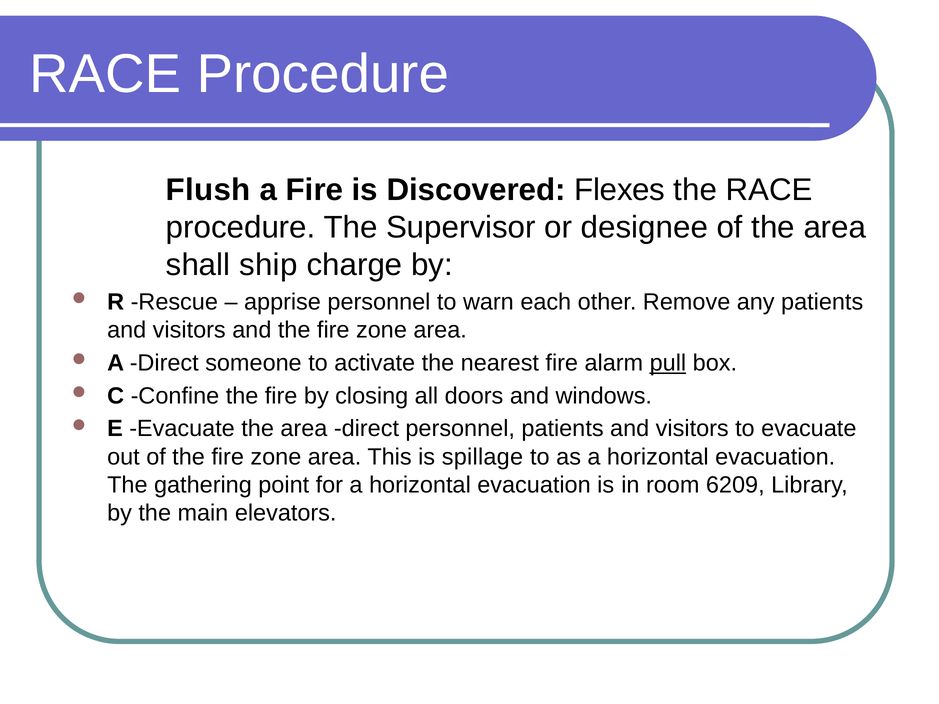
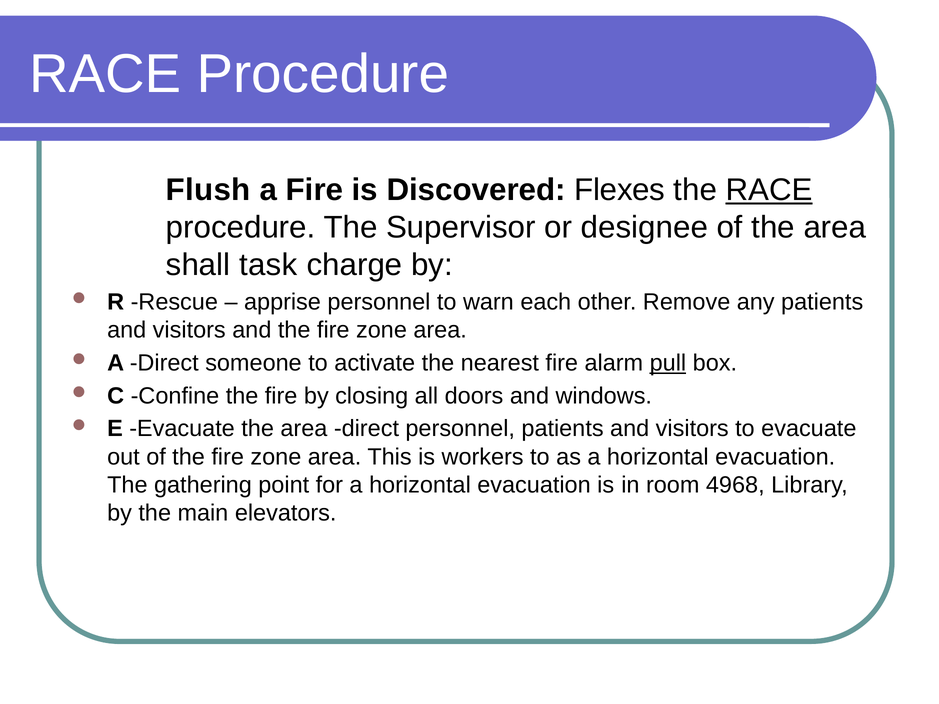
RACE underline: none -> present (769, 190)
ship: ship -> task (268, 265)
spillage: spillage -> workers (483, 457)
6209: 6209 -> 4968 (735, 485)
